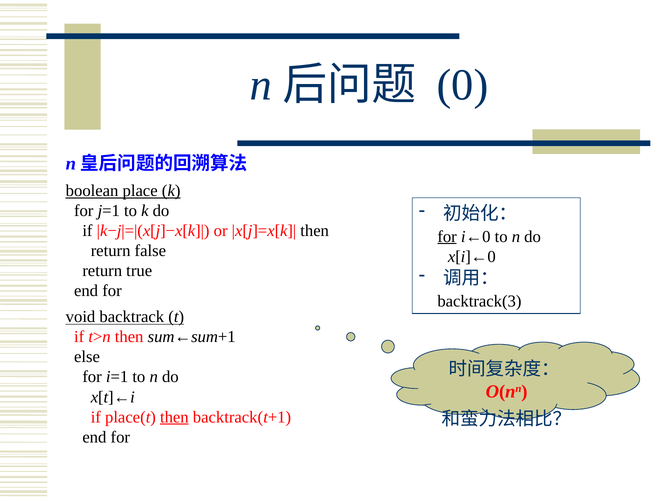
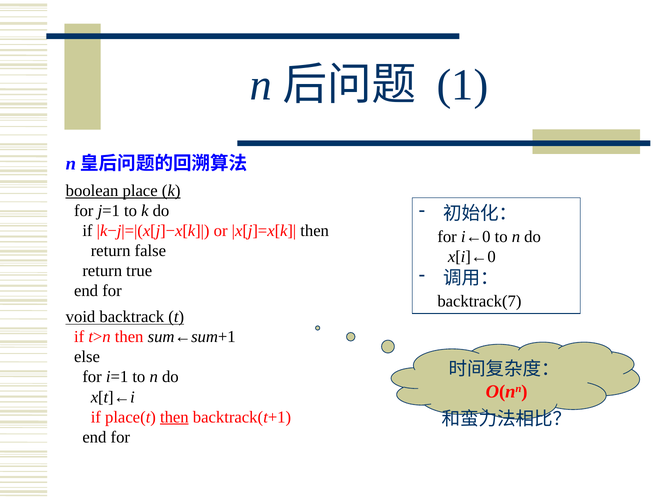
0: 0 -> 1 (463, 85)
for underline: present -> none (447, 236)
backtrack(3: backtrack(3 -> backtrack(7 (479, 301)
